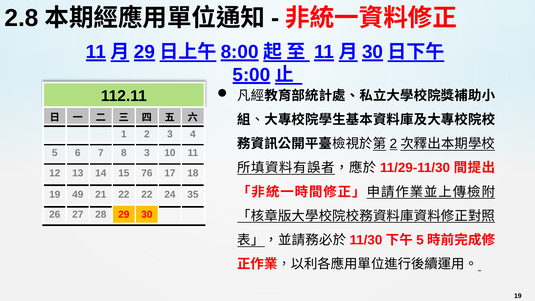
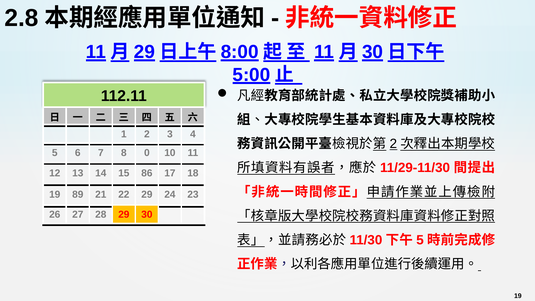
8 3: 3 -> 0 (147, 153)
76: 76 -> 86 (147, 173)
49: 49 -> 89 (78, 195)
22 22: 22 -> 29 (147, 195)
35: 35 -> 23 (193, 195)
